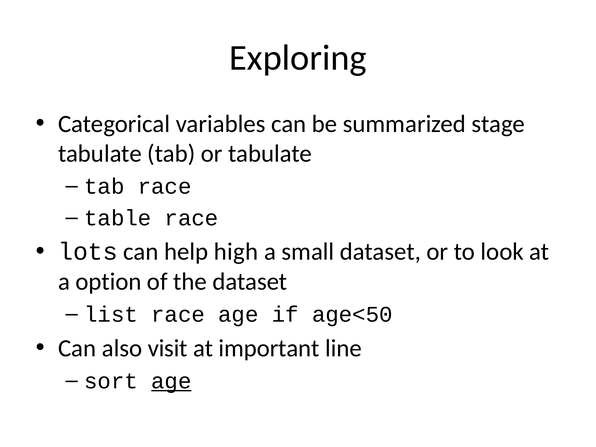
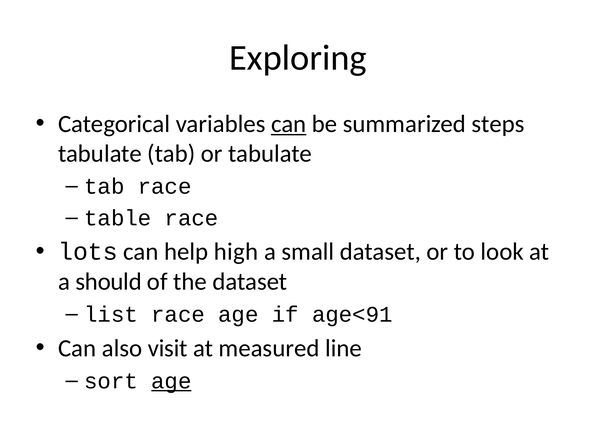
can underline: none -> present (289, 124)
stage: stage -> steps (498, 124)
option: option -> should (109, 282)
age<50: age<50 -> age<91 (352, 314)
important: important -> measured (269, 348)
